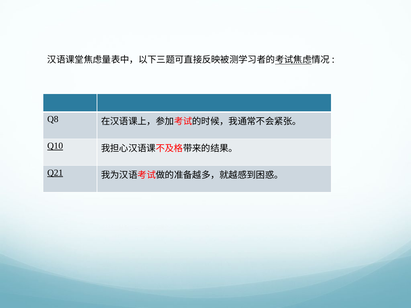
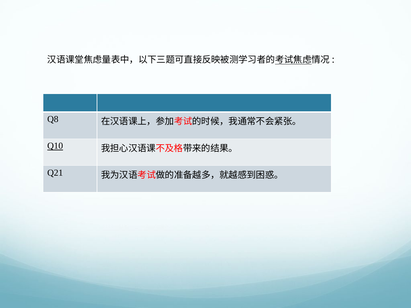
Q21 underline: present -> none (55, 173)
